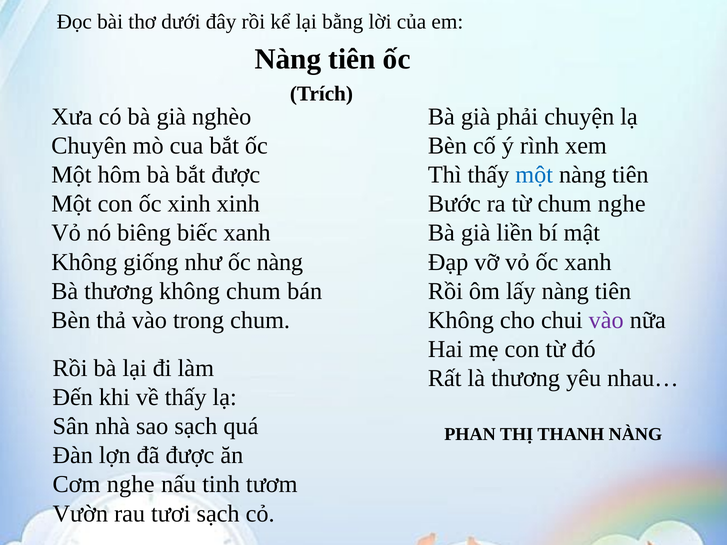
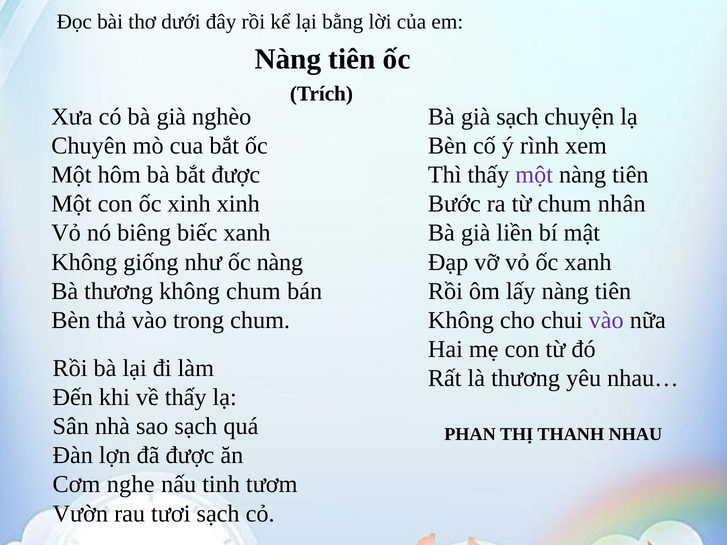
già phải: phải -> sạch (517, 117)
một colour: blue -> purple (534, 175)
chum nghe: nghe -> nhân (622, 204)
THANH NÀNG: NÀNG -> NHAU (635, 435)
